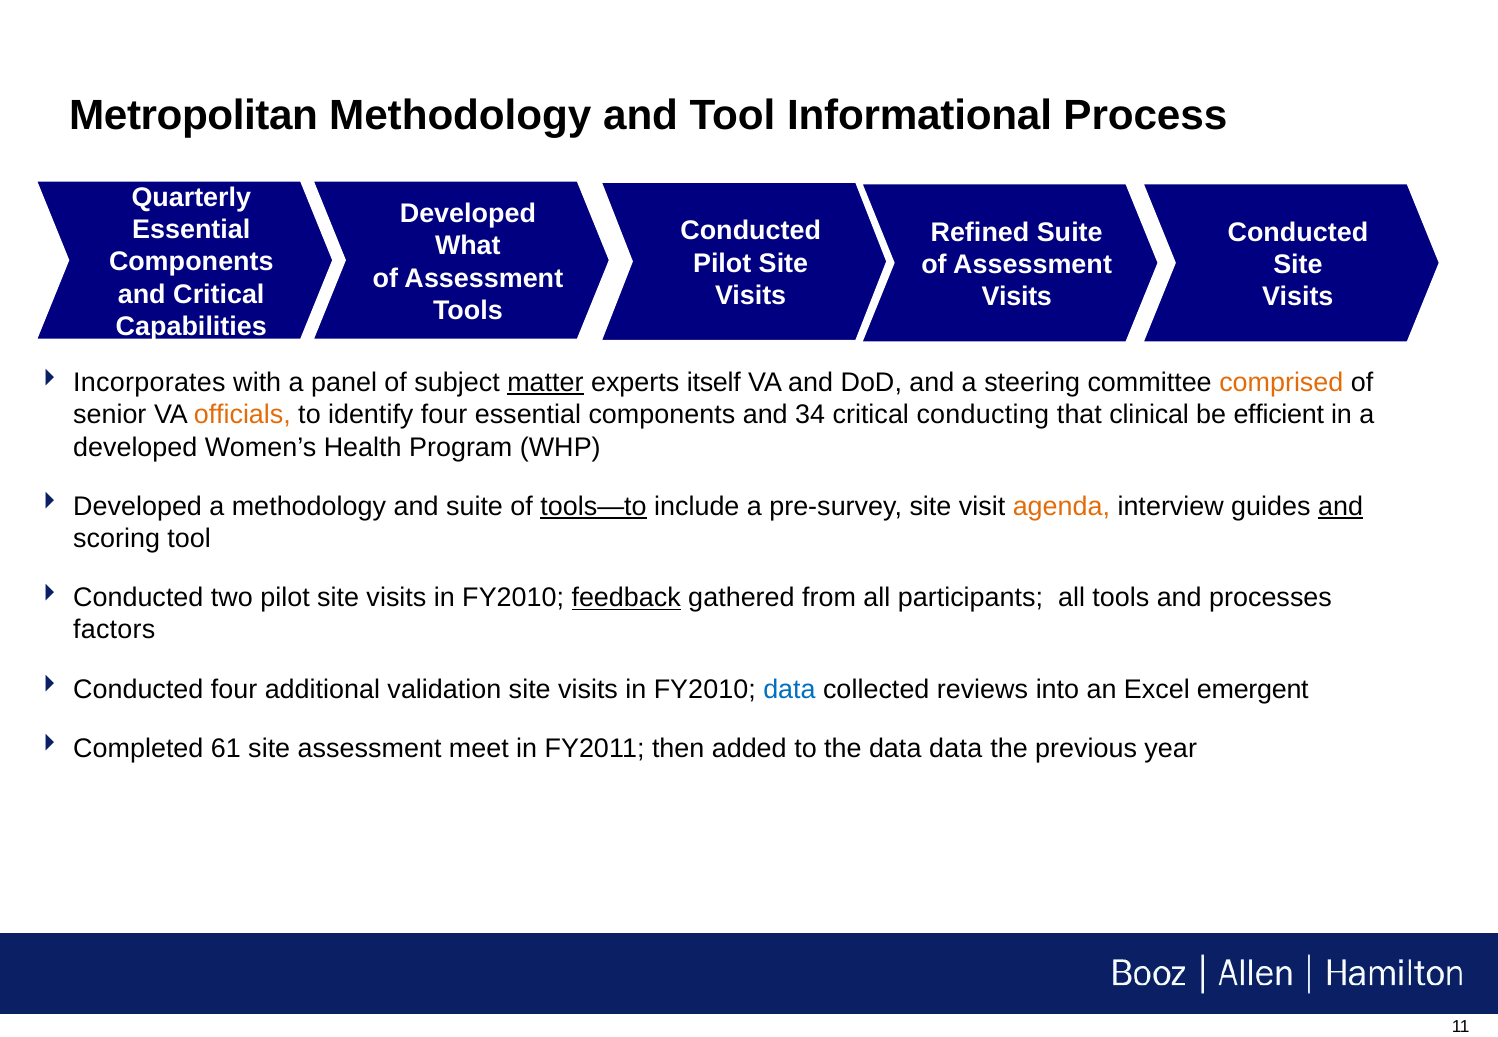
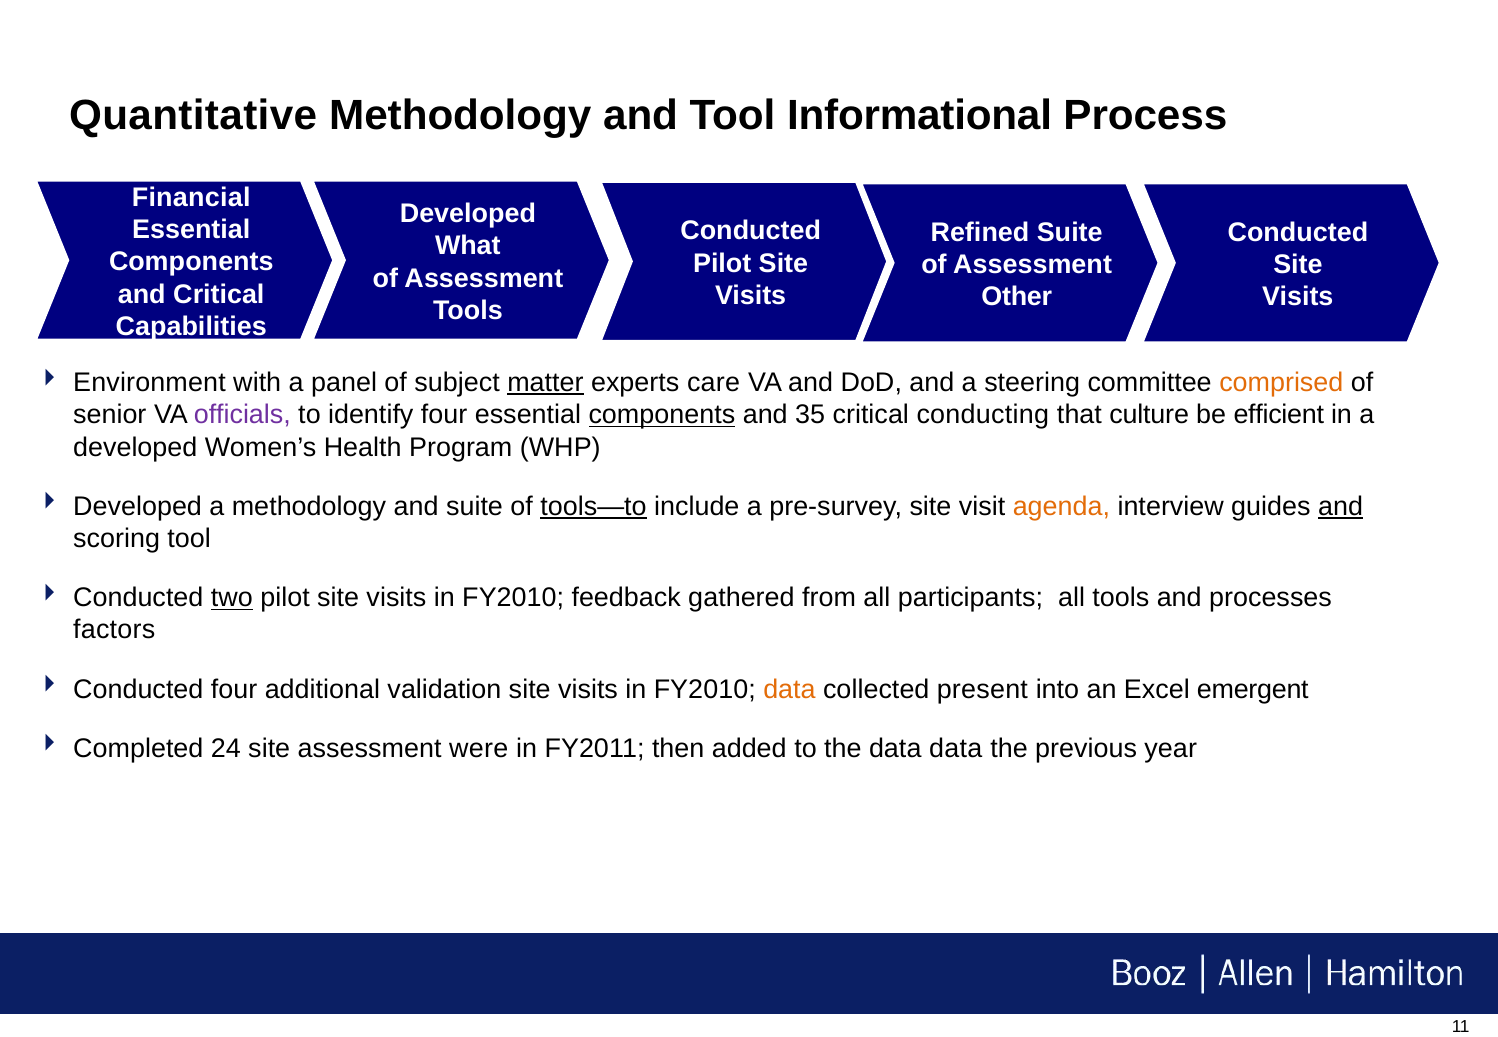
Metropolitan: Metropolitan -> Quantitative (193, 115)
Quarterly: Quarterly -> Financial (191, 198)
Visits: Visits -> Other (1017, 297)
Incorporates: Incorporates -> Environment (149, 383)
itself: itself -> care (714, 383)
officials colour: orange -> purple (242, 415)
components underline: none -> present (662, 415)
34: 34 -> 35 (810, 415)
clinical: clinical -> culture (1149, 415)
two underline: none -> present (232, 598)
feedback underline: present -> none (626, 598)
data colour: blue -> orange (789, 689)
reviews: reviews -> present (982, 689)
61: 61 -> 24 (226, 749)
meet: meet -> were (479, 749)
